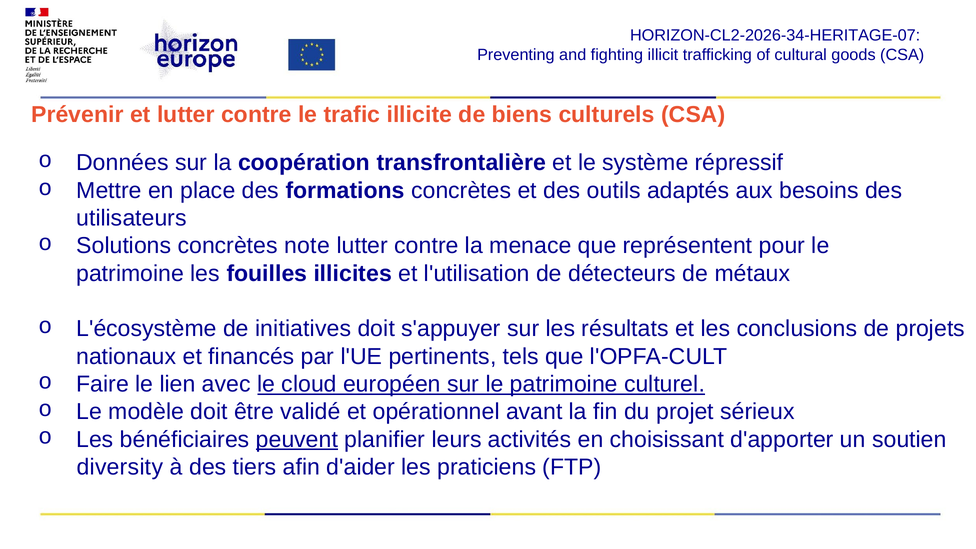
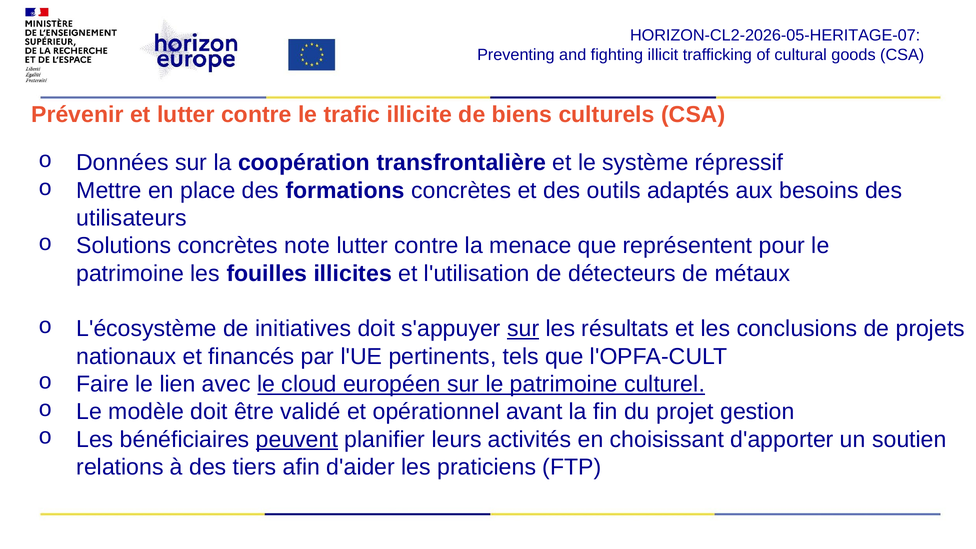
HORIZON-CL2-2026-34-HERITAGE-07: HORIZON-CL2-2026-34-HERITAGE-07 -> HORIZON-CL2-2026-05-HERITAGE-07 (775, 35)
sur underline: none -> present (523, 329)
sérieux: sérieux -> gestion (757, 412)
diversity: diversity -> relations (120, 467)
